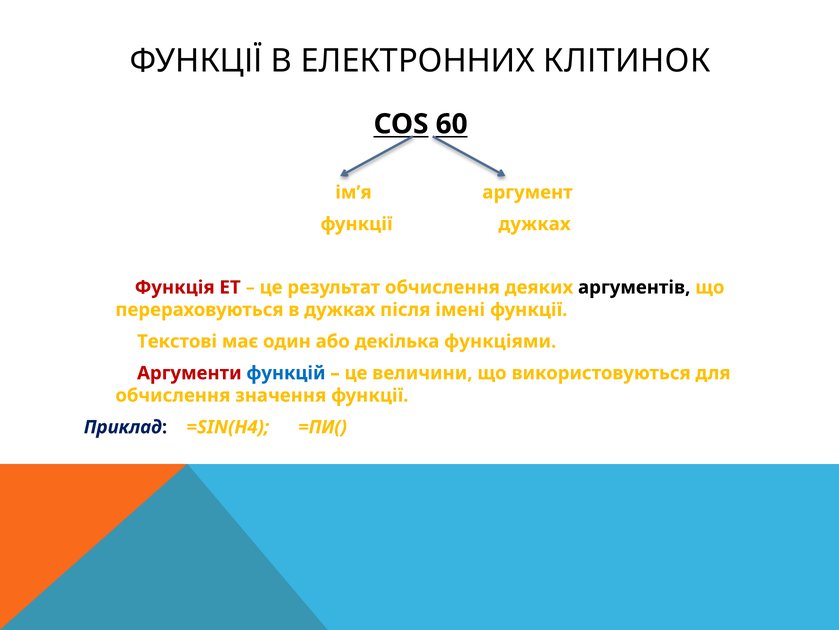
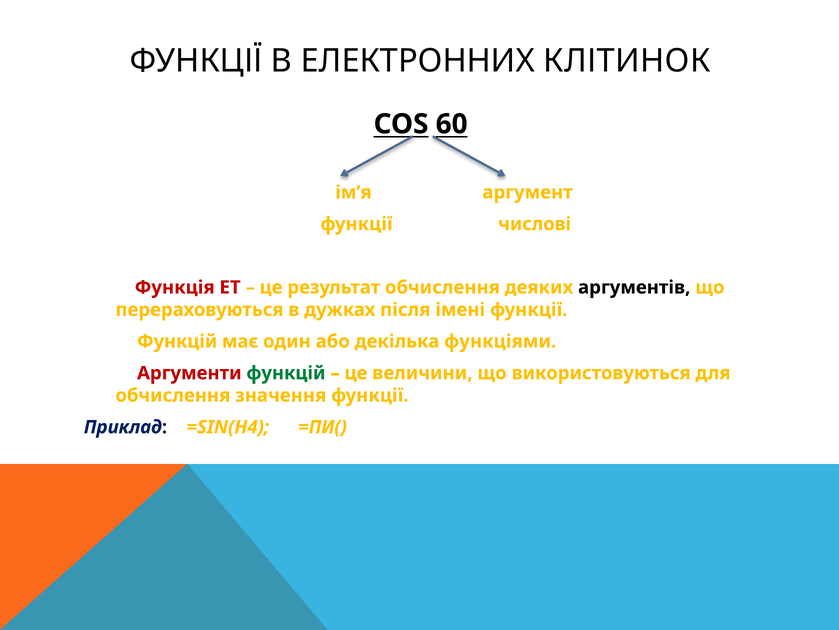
функції дужках: дужках -> числові (535, 224)
Текстові: Текстові -> Функцій (177, 341)
функцій colour: blue -> green (286, 373)
